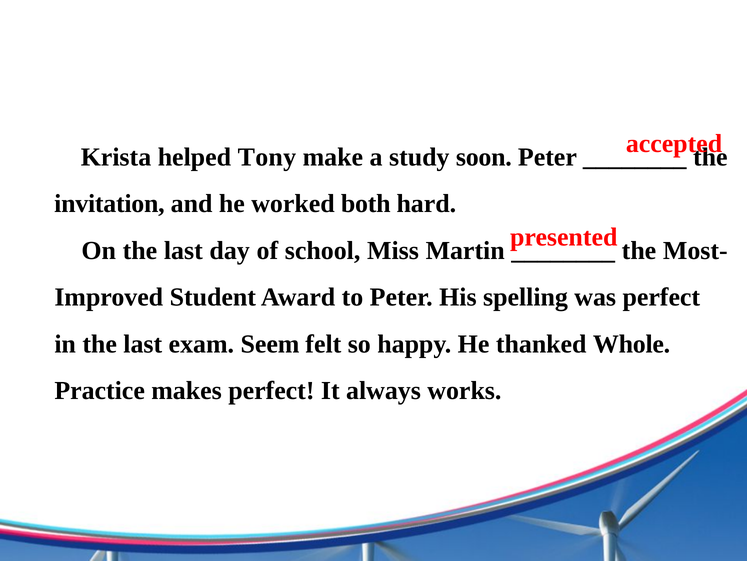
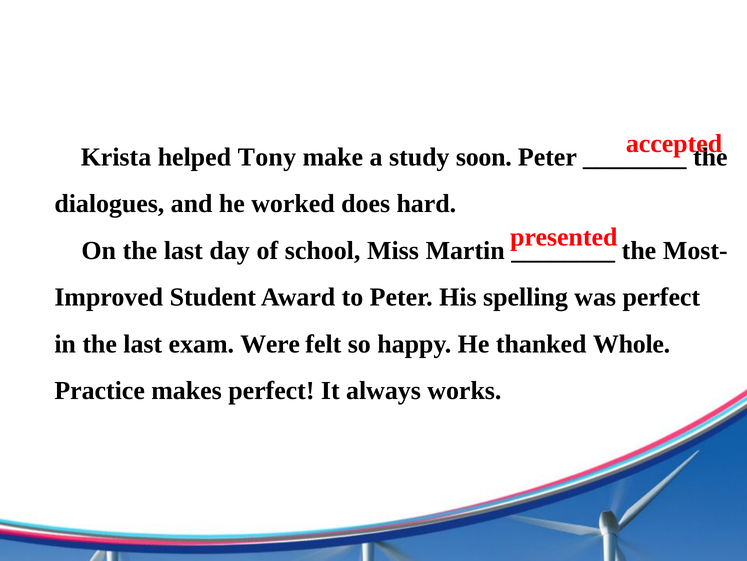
invitation: invitation -> dialogues (109, 204)
both: both -> does (366, 204)
Seem: Seem -> Were (270, 344)
